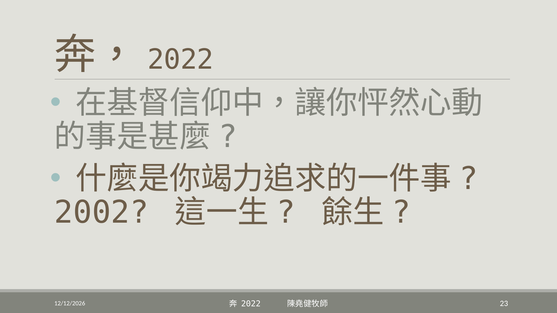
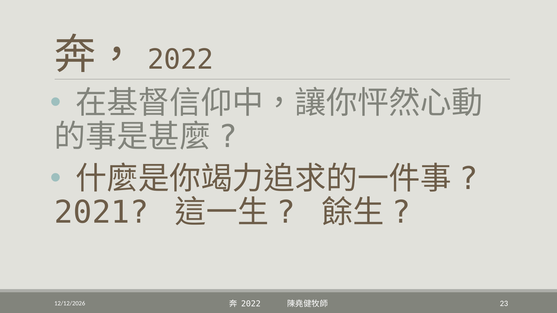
2002: 2002 -> 2021 (101, 213)
